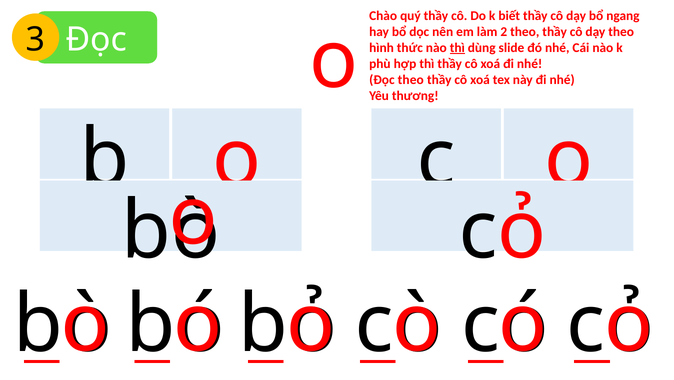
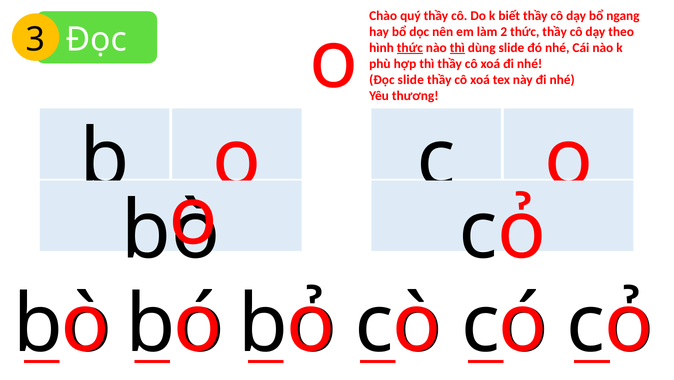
2 theo: theo -> thức (525, 32)
thức underline: none -> present (410, 48)
Đọc theo: theo -> slide (411, 80)
